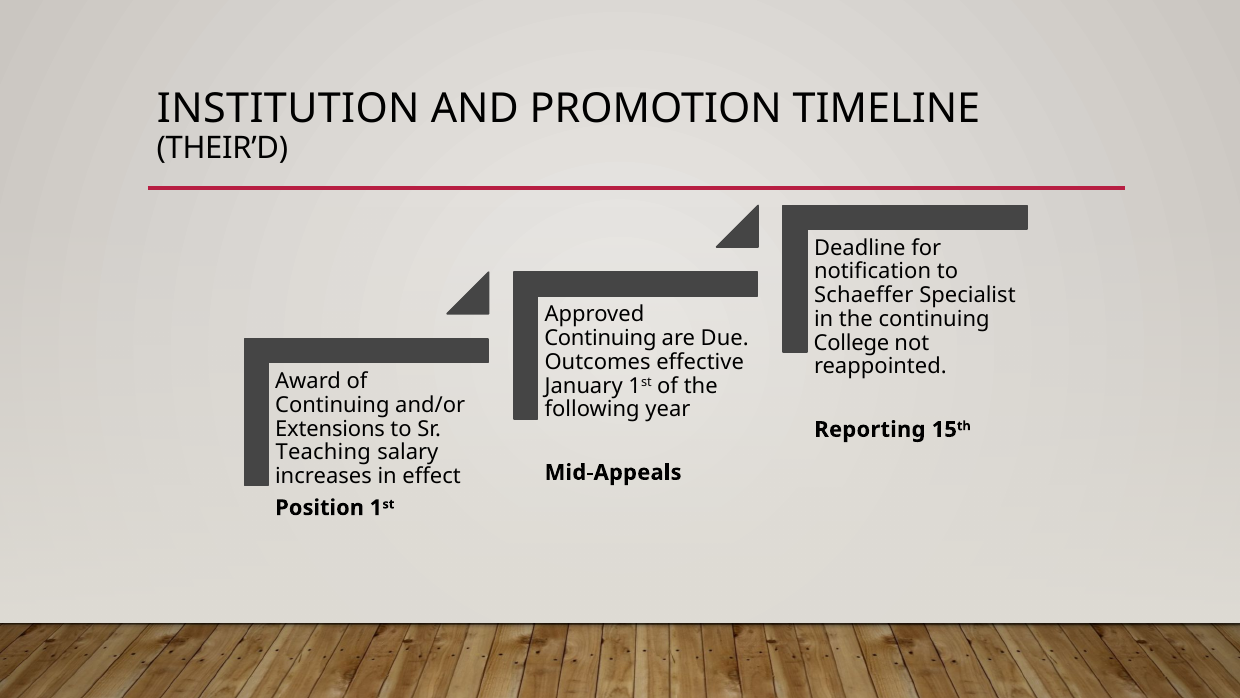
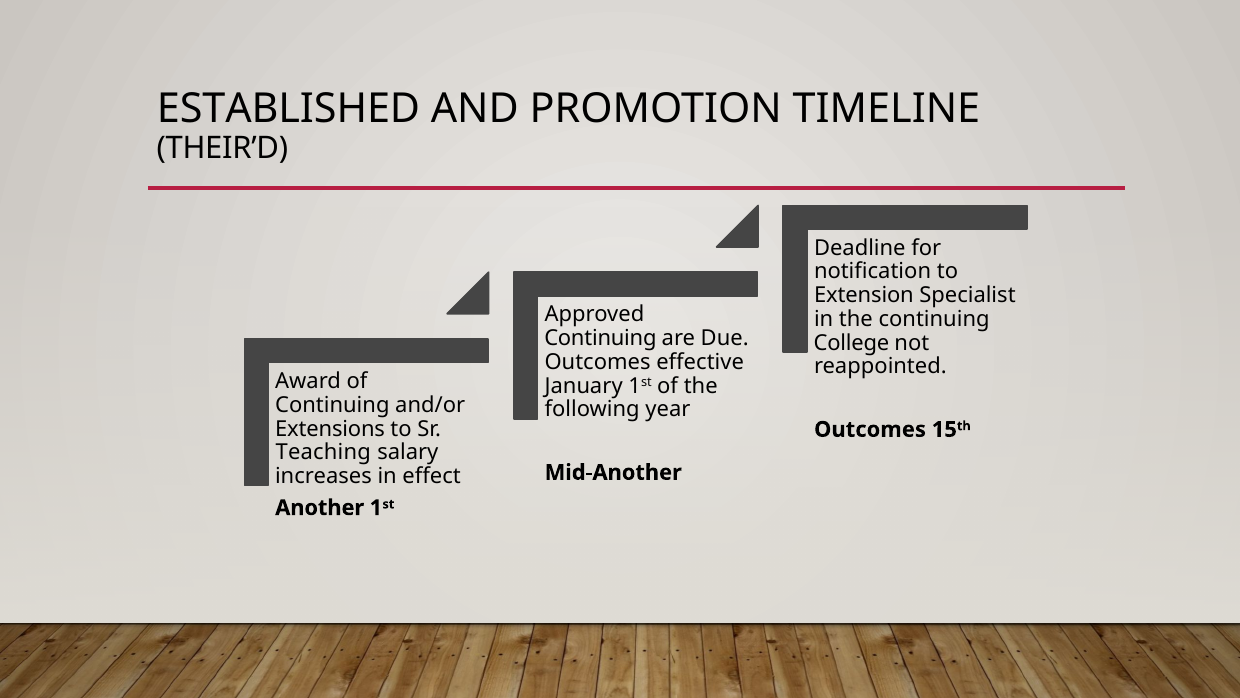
INSTITUTION: INSTITUTION -> ESTABLISHED (289, 109)
Schaeffer: Schaeffer -> Extension (864, 295)
Reporting: Reporting -> Outcomes (870, 429)
Mid-Appeals: Mid-Appeals -> Mid-Another (613, 472)
Position: Position -> Another (320, 507)
